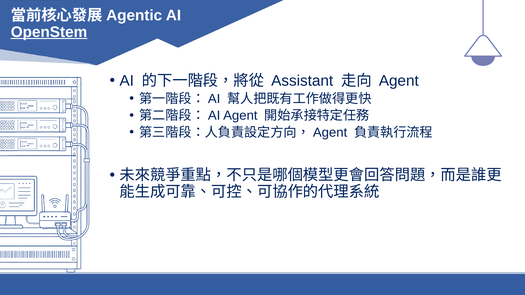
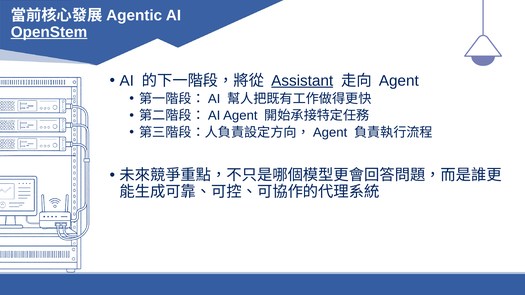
Assistant underline: none -> present (302, 81)
